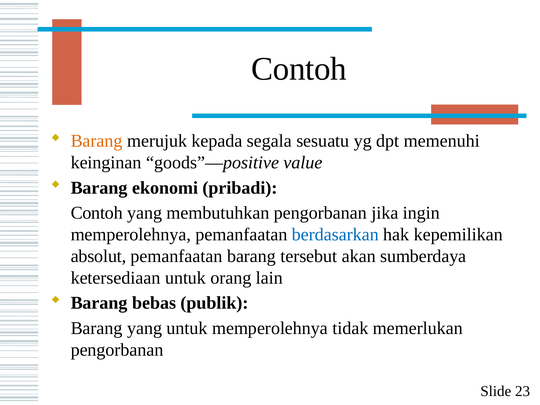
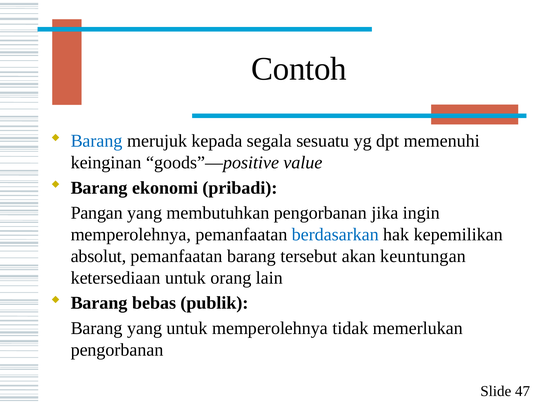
Barang colour: orange -> blue (97, 141)
Contoh: Contoh -> Pangan (97, 213)
sumberdaya: sumberdaya -> keuntungan (423, 256)
23: 23 -> 47 (523, 391)
